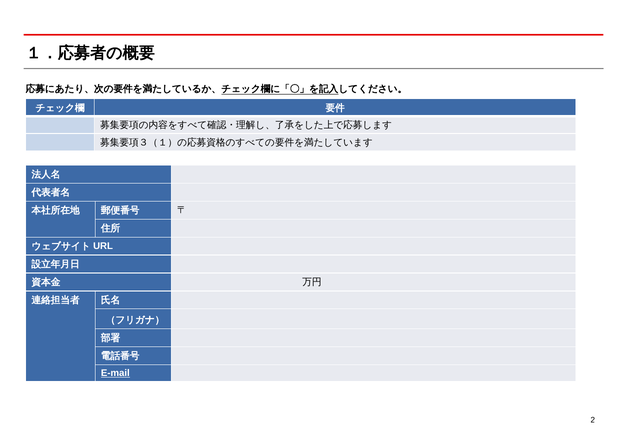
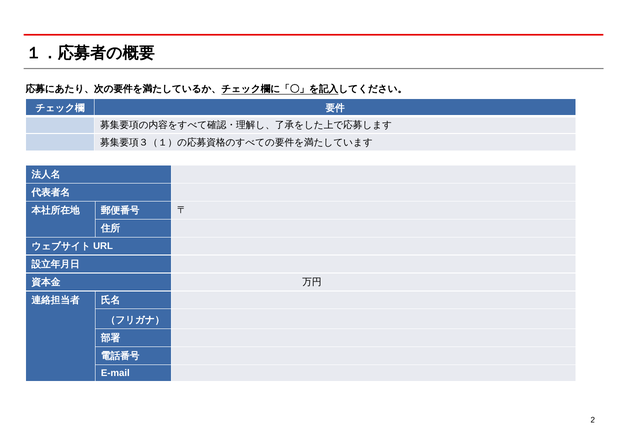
E-mail underline: present -> none (115, 373)
